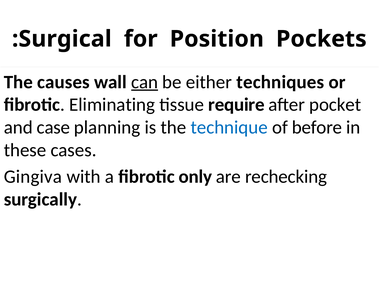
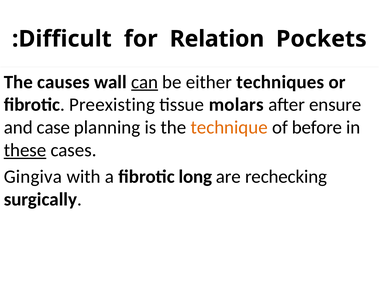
Surgical: Surgical -> Difficult (65, 39)
Position: Position -> Relation (217, 39)
Eliminating: Eliminating -> Preexisting (112, 105)
require: require -> molars (236, 105)
pocket: pocket -> ensure (335, 105)
technique colour: blue -> orange (229, 128)
these underline: none -> present (25, 150)
only: only -> long (195, 177)
